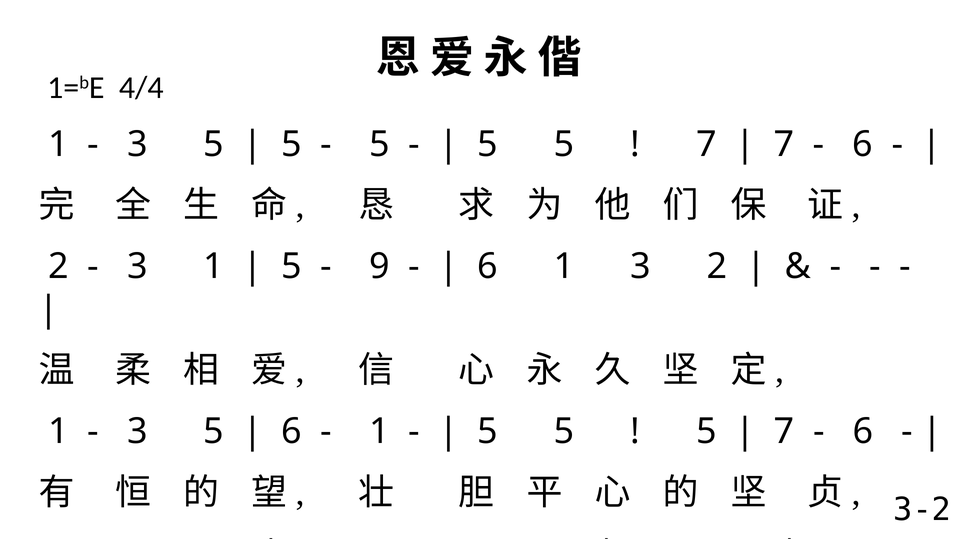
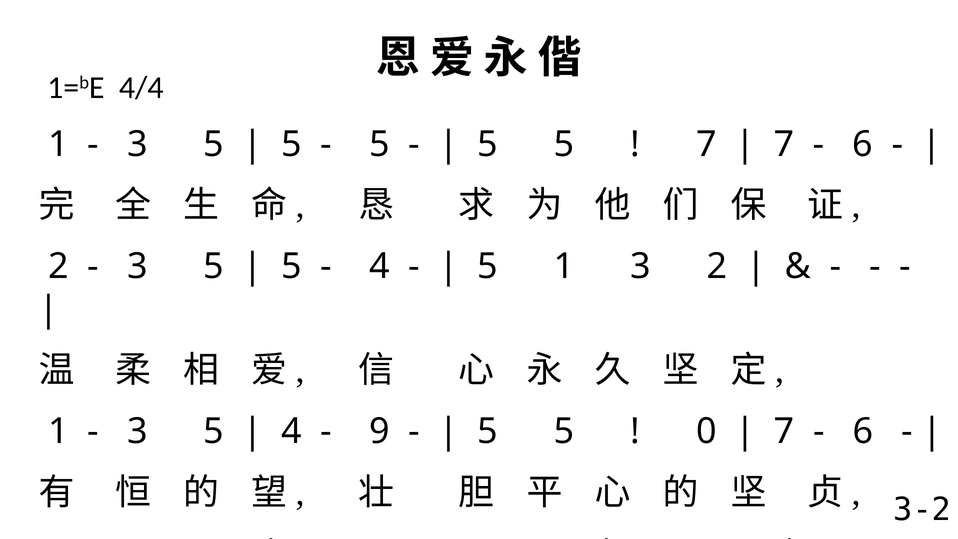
1: 1 -> 5 (214, 266)
9: 9 -> 4 (380, 266)
6: 6 -> 5 (487, 266)
6: 6 -> 4 (291, 432)
1: 1 -> 9 (380, 432)
5: 5 -> 0 (707, 432)
